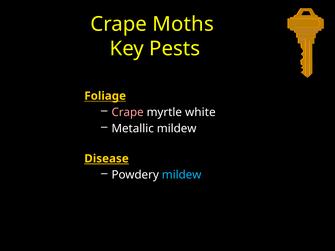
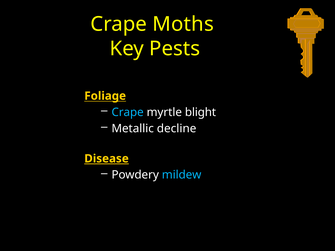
Crape colour: pink -> light blue (128, 112)
white: white -> blight (200, 112)
Metallic mildew: mildew -> decline (177, 129)
